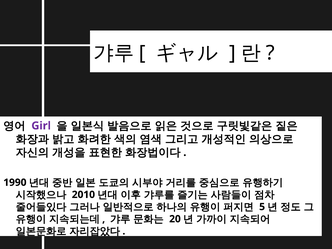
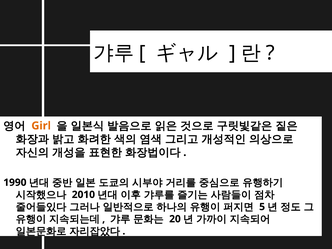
Girl colour: purple -> orange (41, 126)
